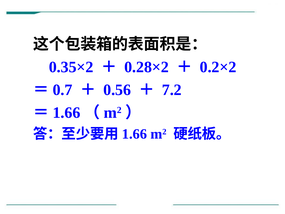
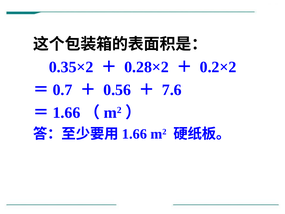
7.2: 7.2 -> 7.6 (172, 90)
